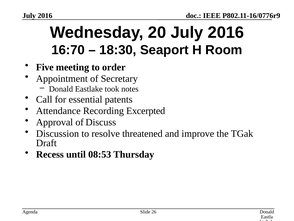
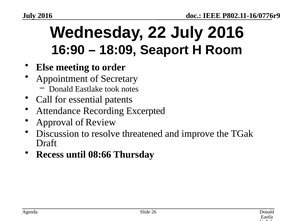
20: 20 -> 22 (157, 32)
16:70: 16:70 -> 16:90 (68, 50)
18:30: 18:30 -> 18:09 (118, 50)
Five: Five -> Else (45, 67)
Discuss: Discuss -> Review (101, 122)
08:53: 08:53 -> 08:66 (100, 154)
